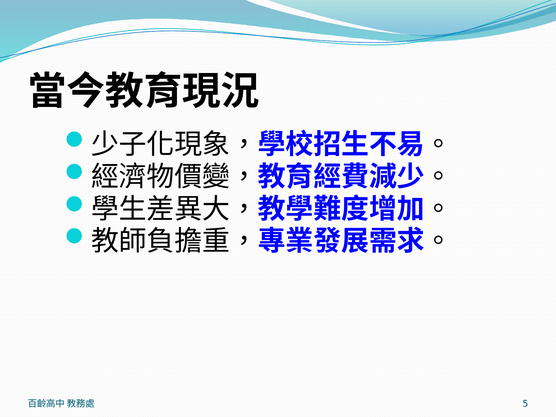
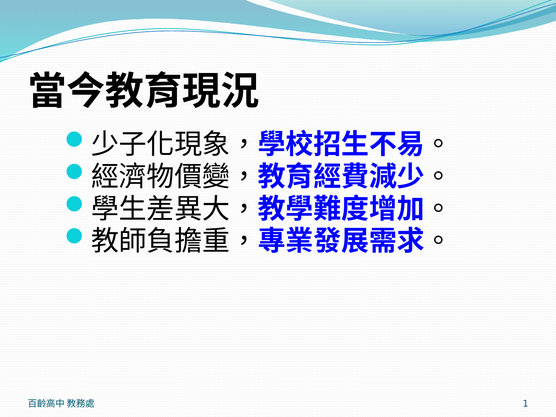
5: 5 -> 1 (525, 404)
